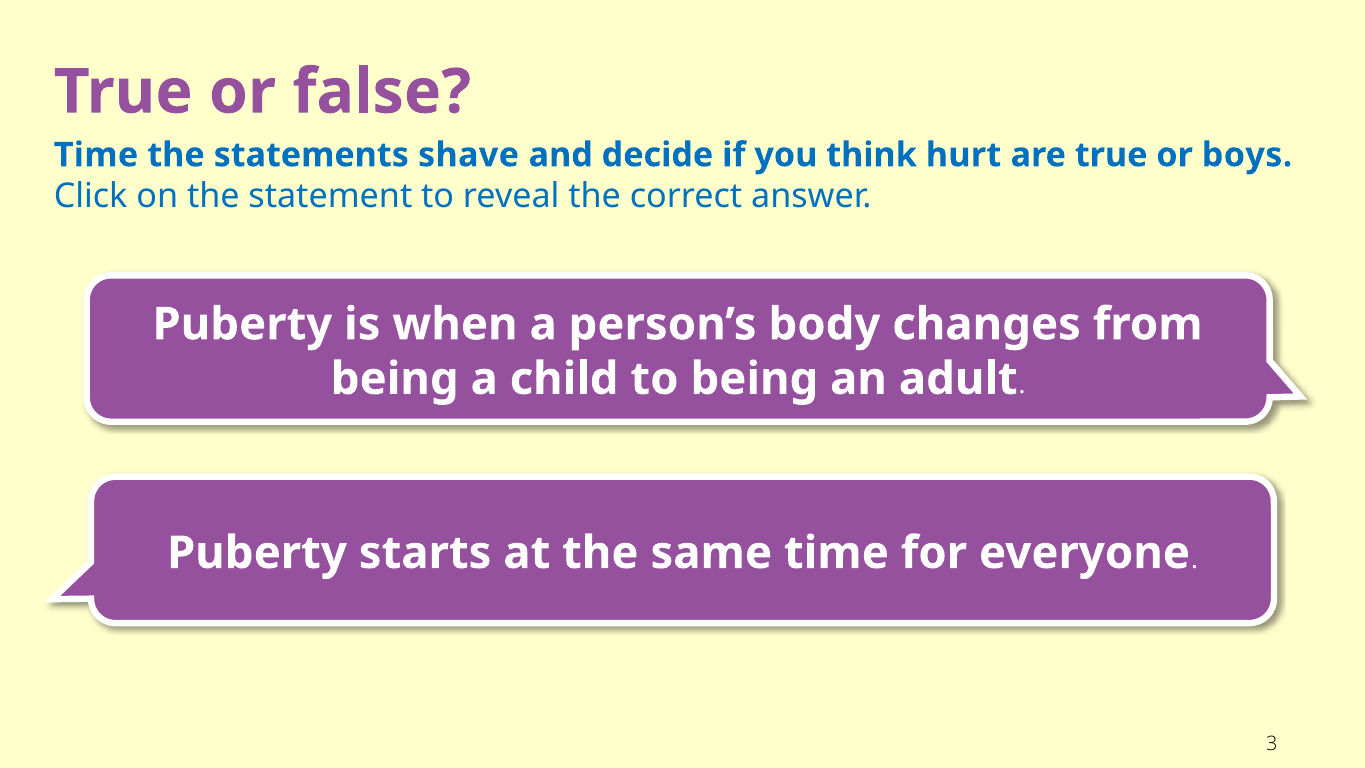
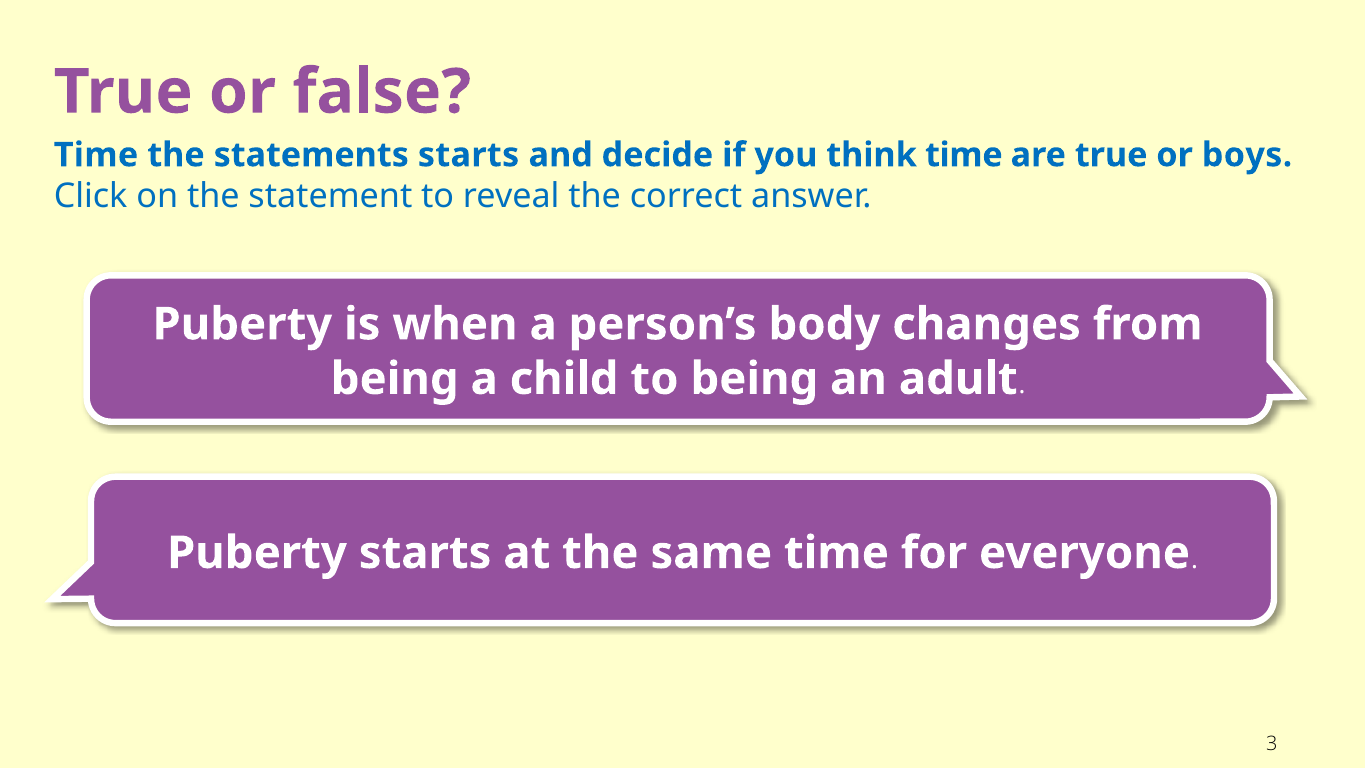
statements shave: shave -> starts (469, 155)
think hurt: hurt -> time (964, 155)
